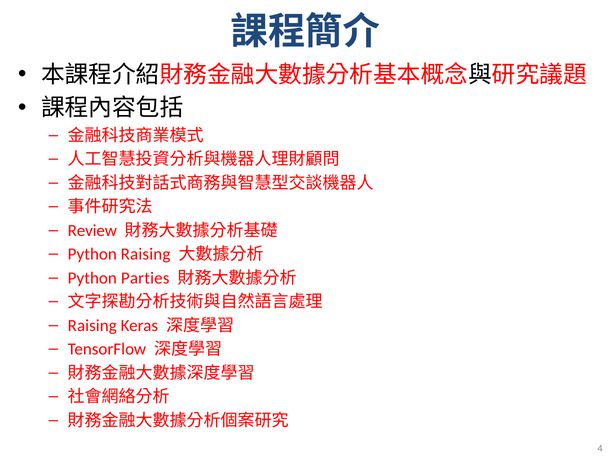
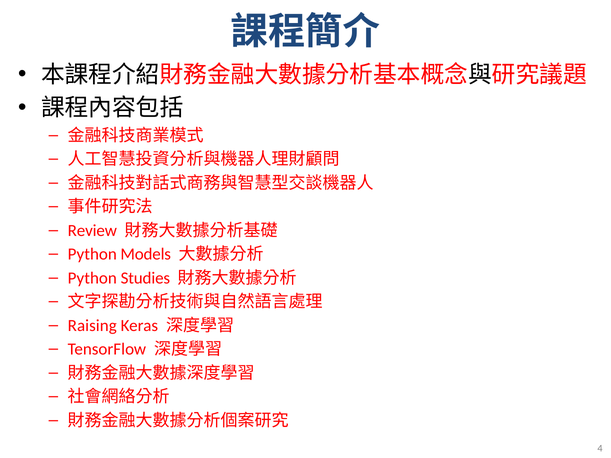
Python Raising: Raising -> Models (146, 254)
Parties: Parties -> Studies (145, 278)
